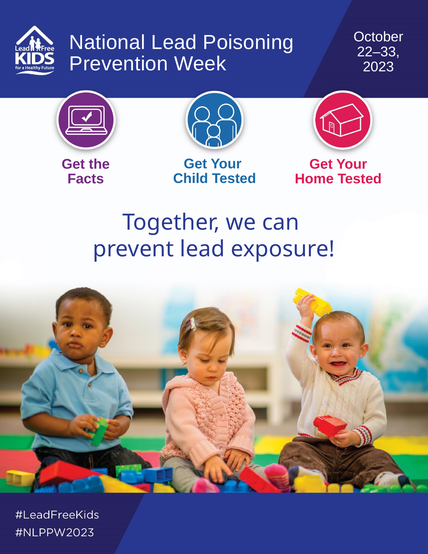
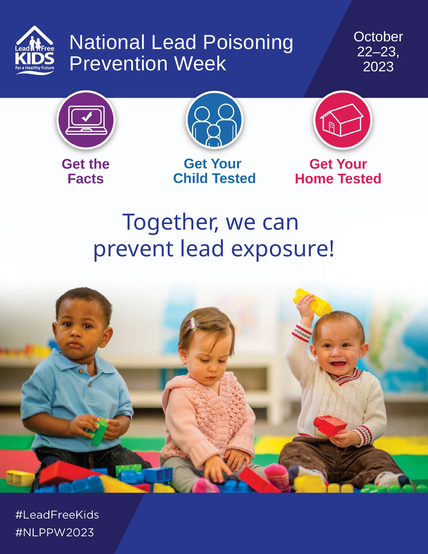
22–33: 22–33 -> 22–23 (378, 52)
